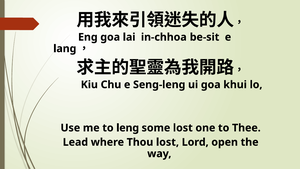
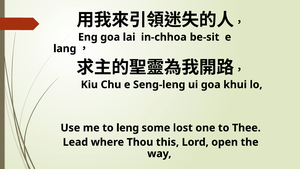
Thou lost: lost -> this (168, 142)
